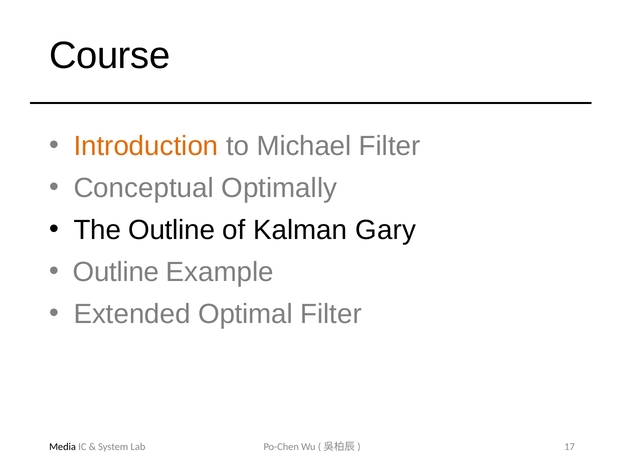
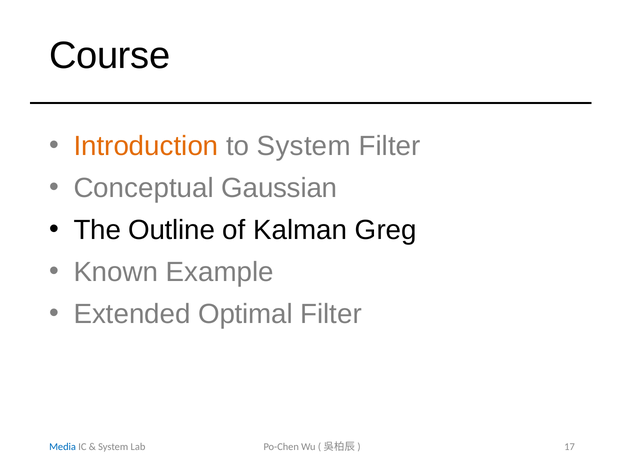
to Michael: Michael -> System (304, 146)
Optimally: Optimally -> Gaussian (279, 188)
Gary: Gary -> Greg (386, 230)
Outline: Outline -> Known (116, 272)
Media colour: black -> blue (63, 447)
